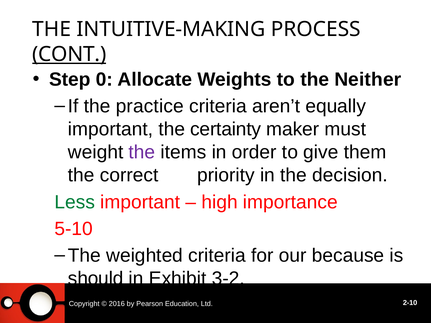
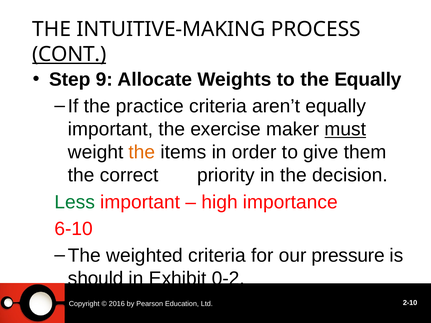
0: 0 -> 9 (104, 80)
the Neither: Neither -> Equally (368, 80)
certainty: certainty -> exercise (226, 129)
must underline: none -> present (345, 129)
the colour: purple -> orange (142, 152)
5-10: 5-10 -> 6-10 (74, 229)
because: because -> pressure (348, 256)
3-2: 3-2 -> 0-2 (228, 279)
